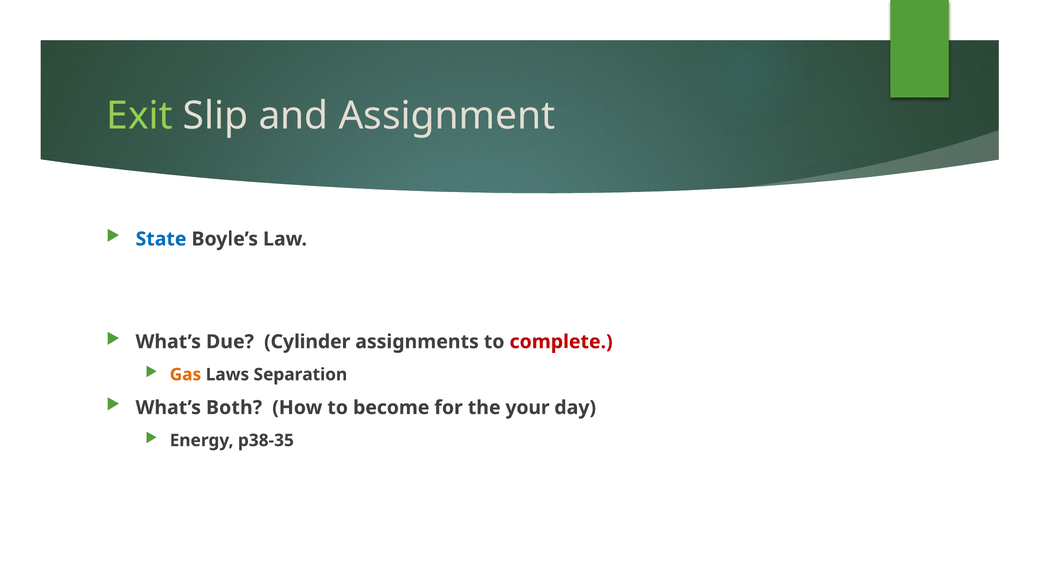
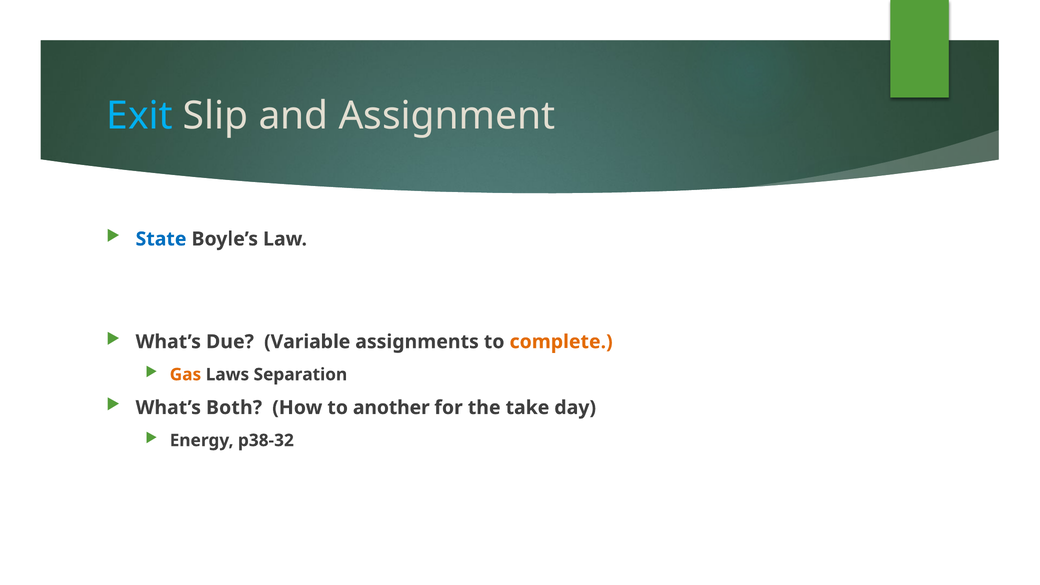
Exit colour: light green -> light blue (140, 116)
Cylinder: Cylinder -> Variable (307, 342)
complete colour: red -> orange (561, 342)
become: become -> another (391, 408)
your: your -> take (527, 408)
p38-35: p38-35 -> p38-32 (266, 440)
